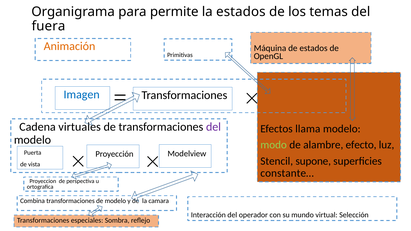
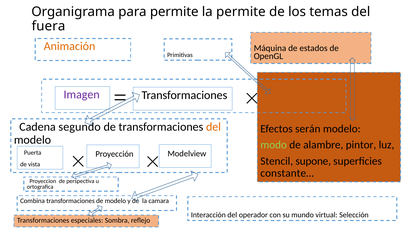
la estados: estados -> permite (241, 12)
Imagen colour: blue -> purple (82, 94)
virtuales: virtuales -> segundo (80, 127)
del colour: purple -> orange (213, 127)
llama: llama -> serán (308, 129)
efecto: efecto -> pintor (361, 145)
